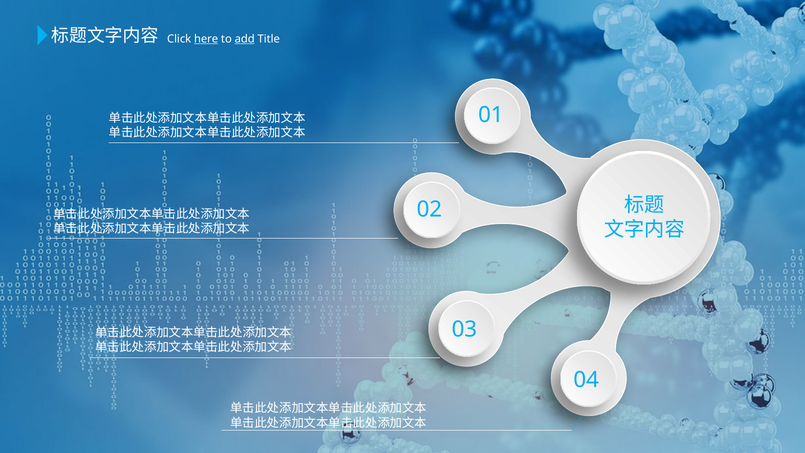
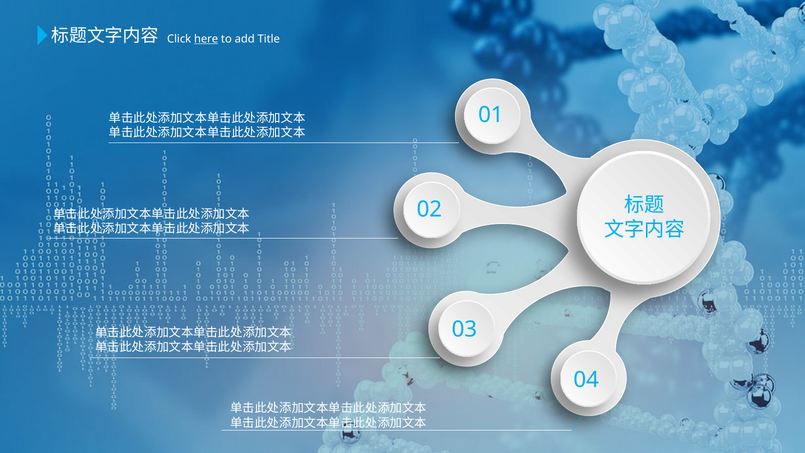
add underline: present -> none (245, 39)
